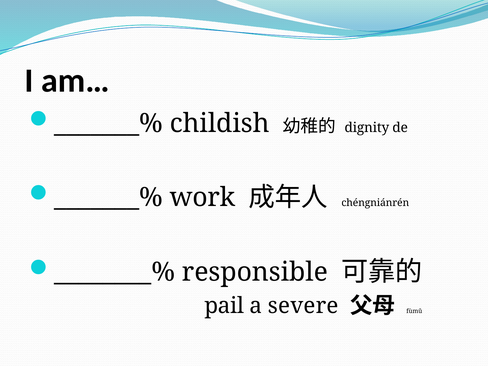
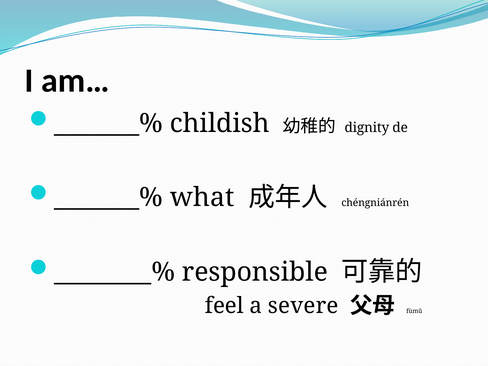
work: work -> what (202, 197)
pail: pail -> feel (224, 306)
